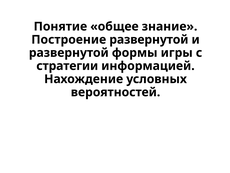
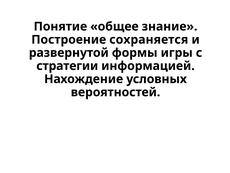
Построение развернутой: развернутой -> сохраняется (149, 40)
